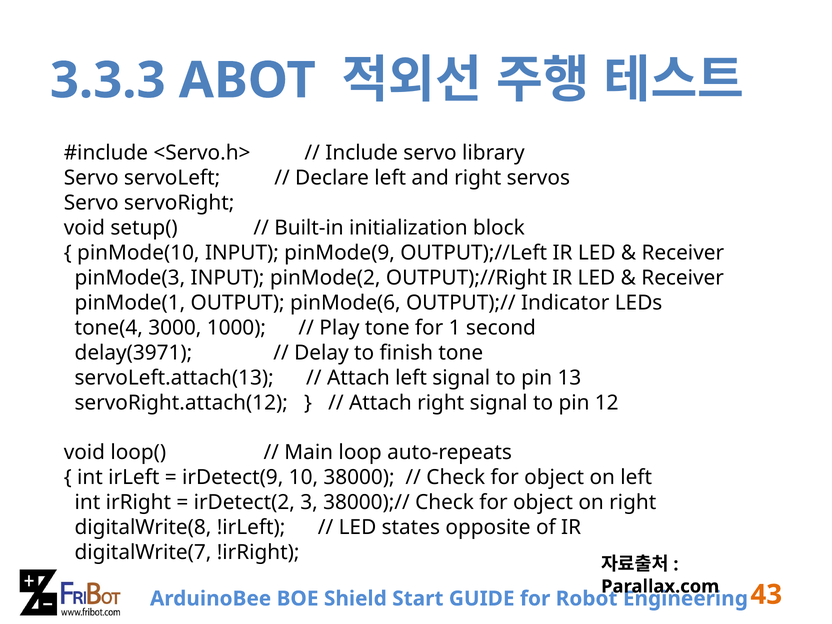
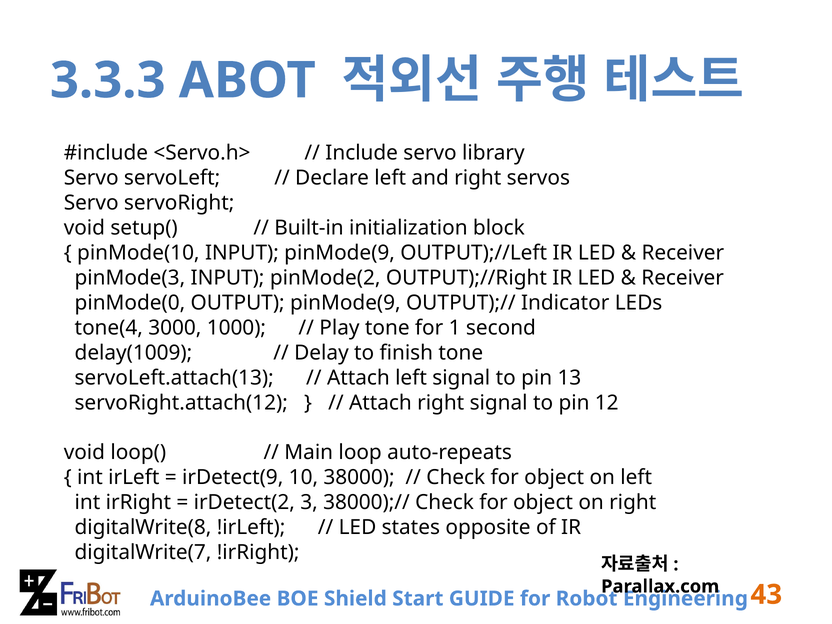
pinMode(1: pinMode(1 -> pinMode(0 (130, 303)
OUTPUT pinMode(6: pinMode(6 -> pinMode(9 (345, 303)
delay(3971: delay(3971 -> delay(1009 (133, 353)
